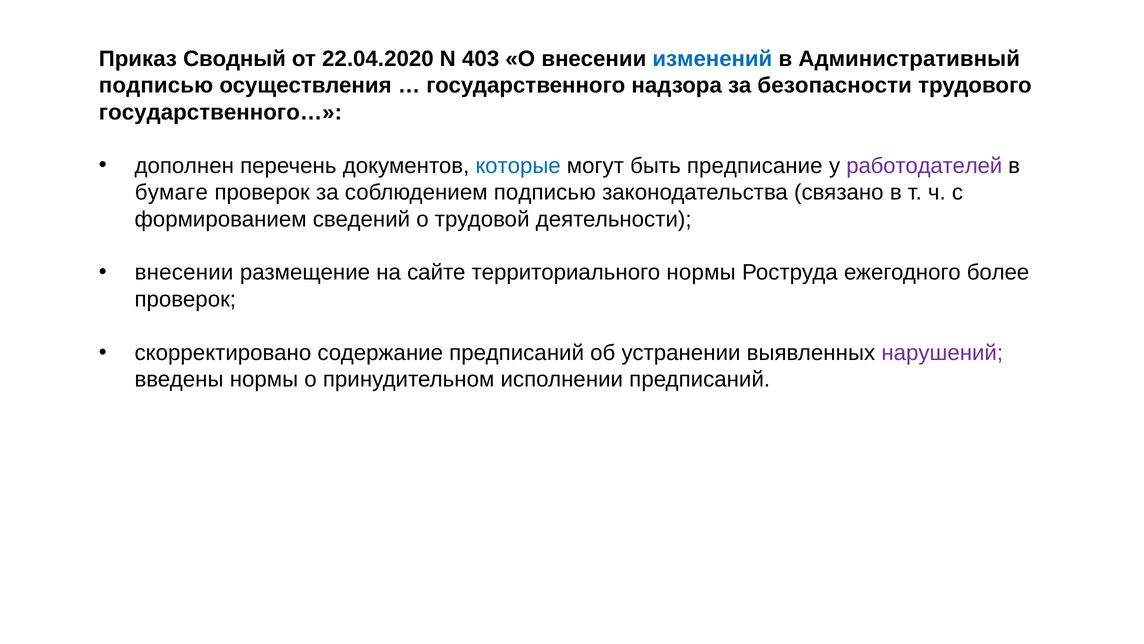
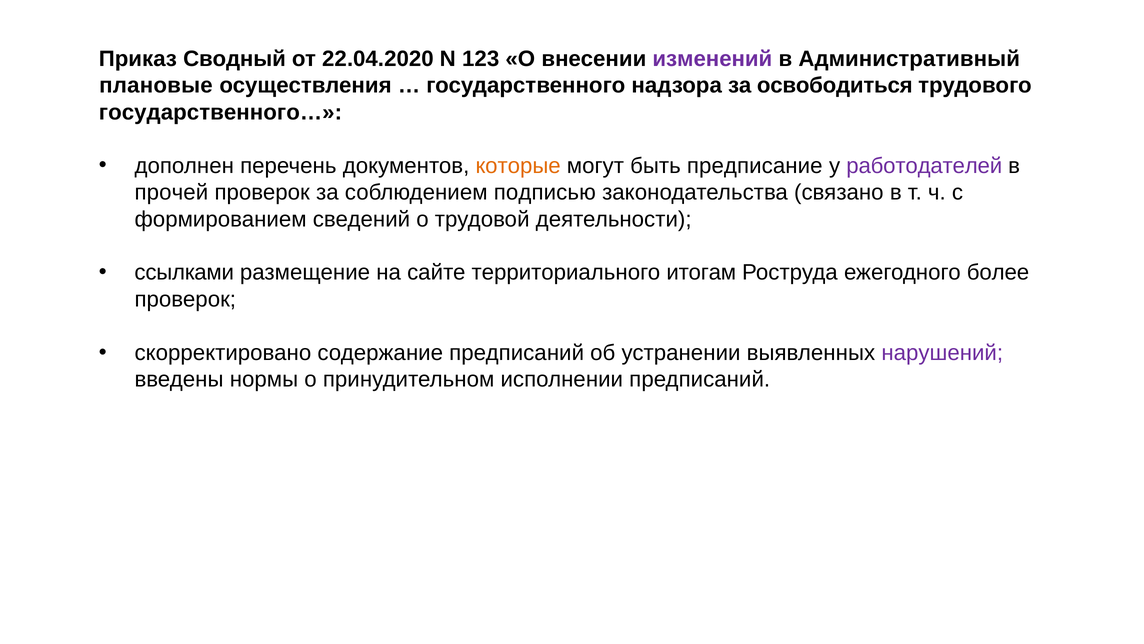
403: 403 -> 123 (481, 59)
изменений colour: blue -> purple (712, 59)
подписью: подписью -> плановые (156, 85)
безопасности: безопасности -> освободиться (835, 85)
которые colour: blue -> orange (518, 166)
бумаге: бумаге -> прочей (171, 192)
внесении: внесении -> ссылками (184, 272)
территориального нормы: нормы -> итогам (701, 272)
